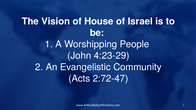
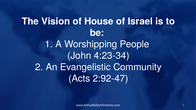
4:23-29: 4:23-29 -> 4:23-34 (112, 56)
2:72-47: 2:72-47 -> 2:92-47 (110, 79)
